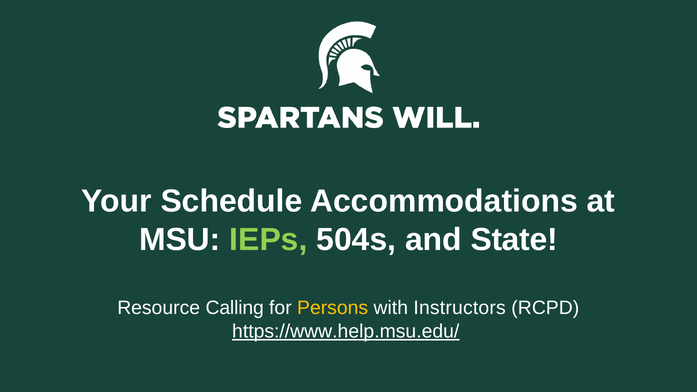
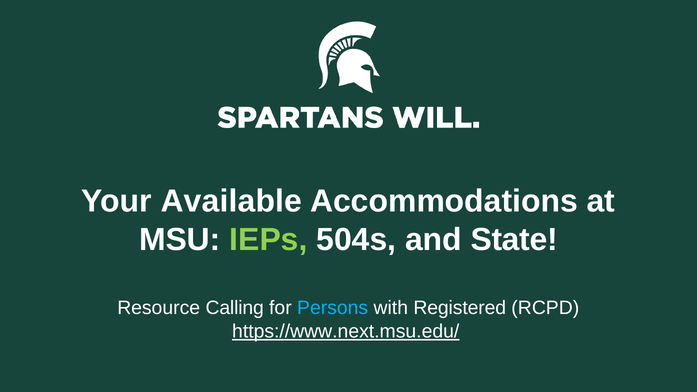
Schedule: Schedule -> Available (231, 201)
Persons colour: yellow -> light blue (333, 308)
Instructors: Instructors -> Registered (460, 308)
https://www.help.msu.edu/: https://www.help.msu.edu/ -> https://www.next.msu.edu/ (346, 331)
